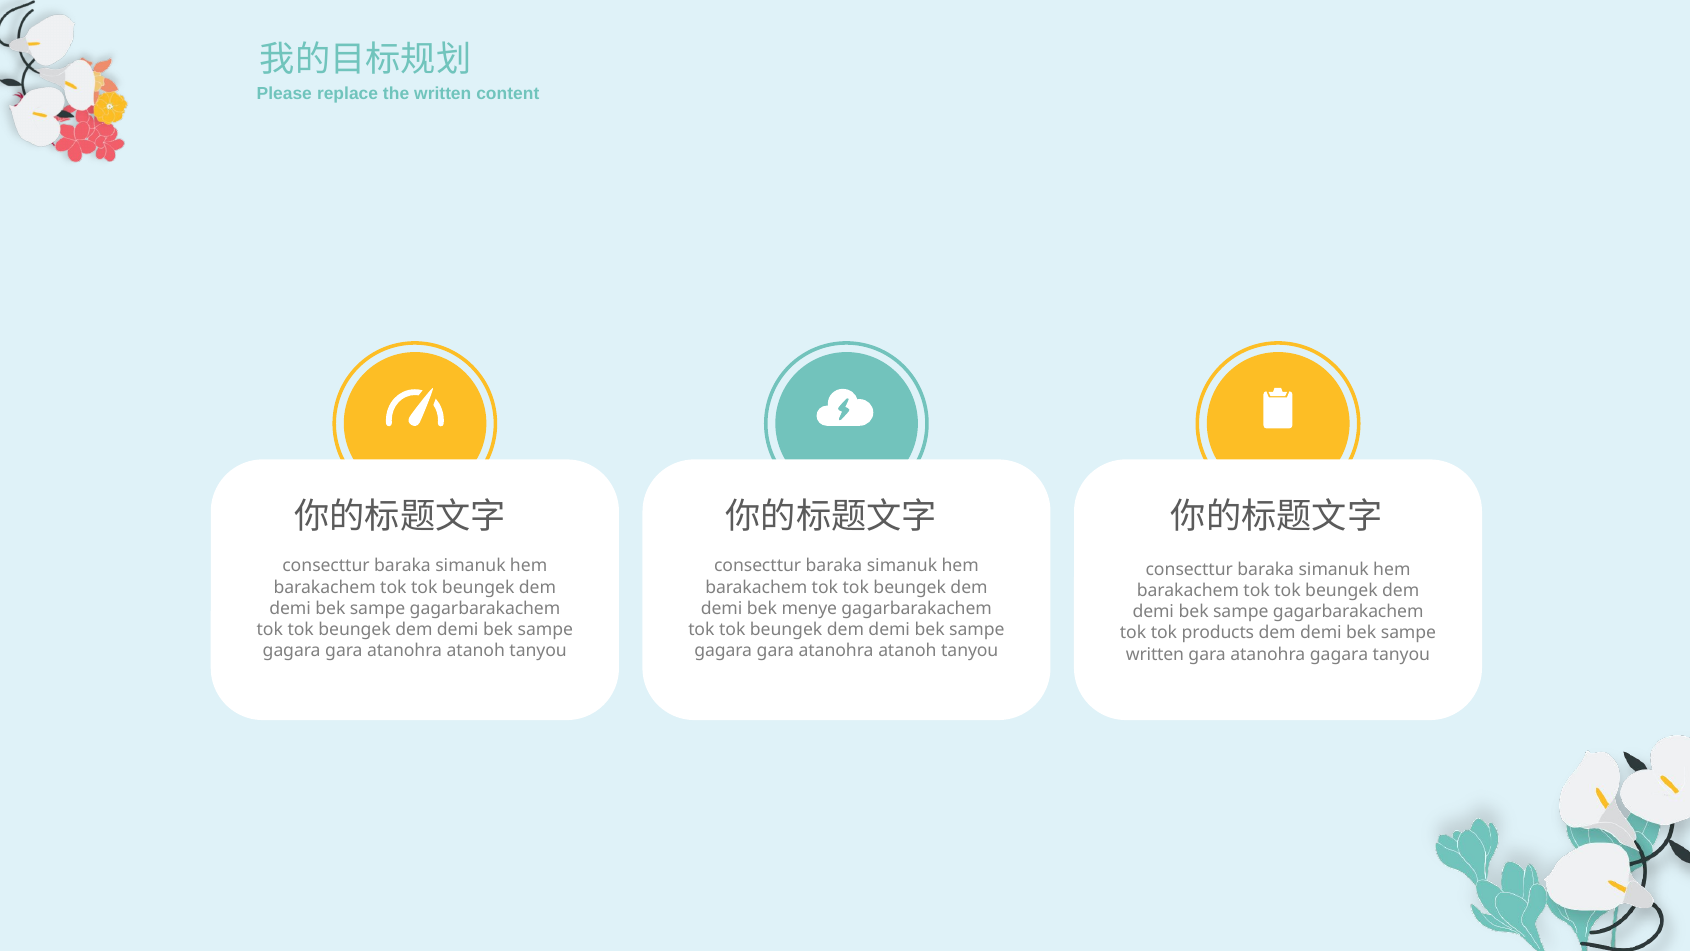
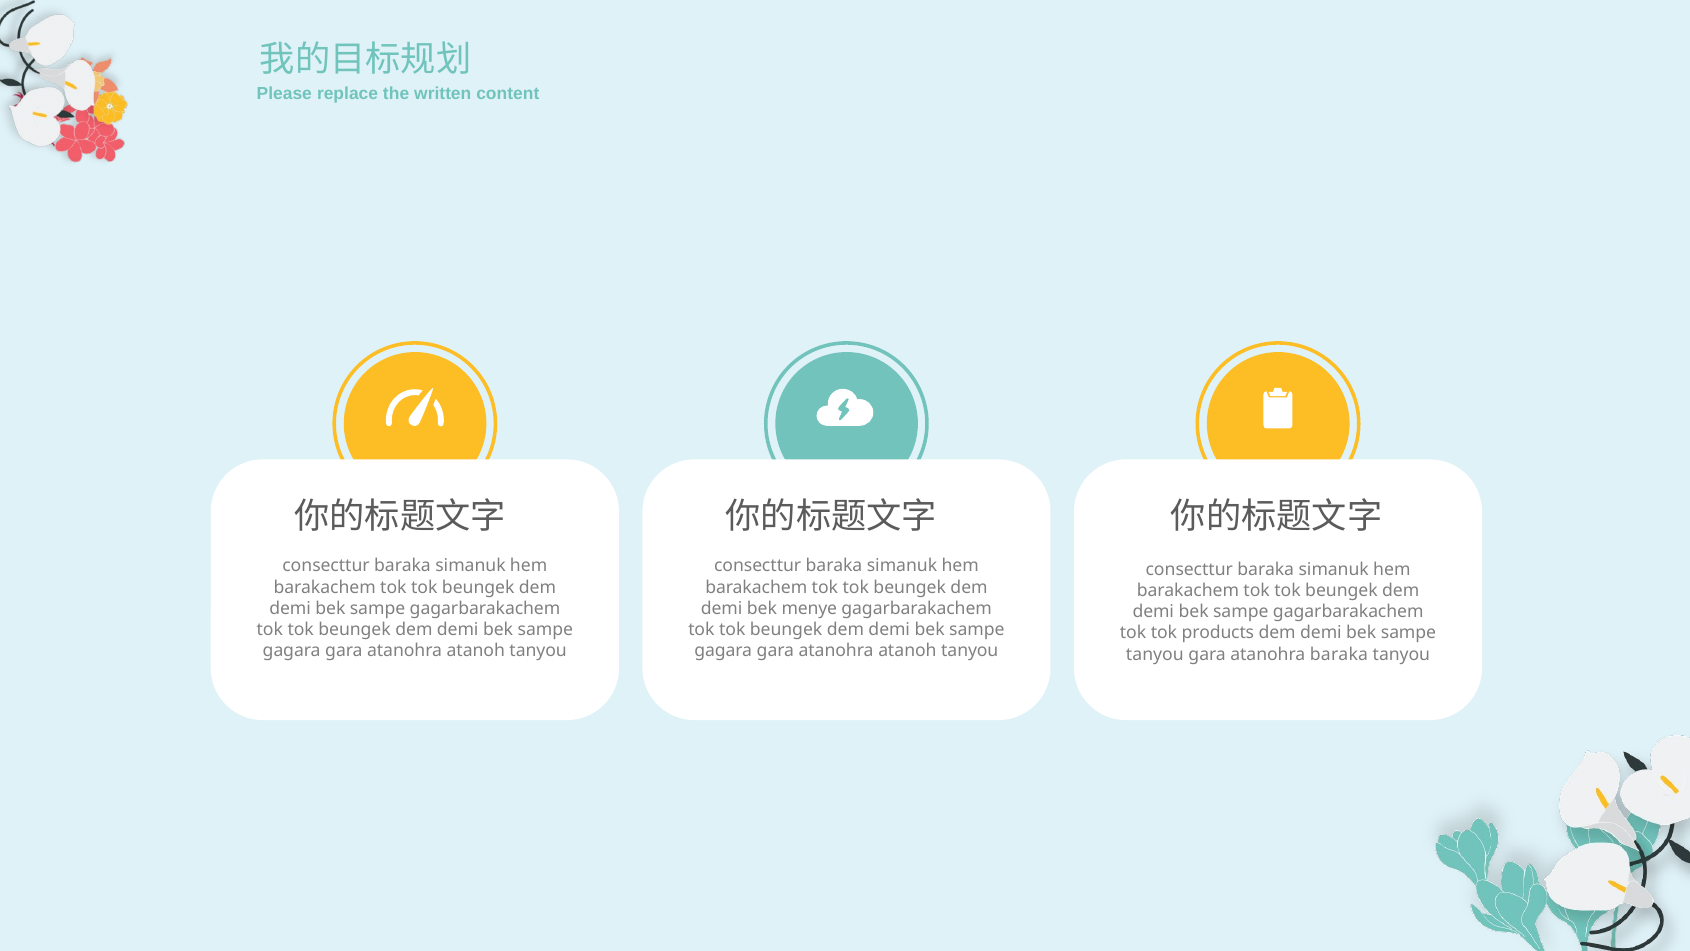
written: written -> tanyou (1155, 654)
atanohra gagara: gagara -> baraka (1339, 654)
